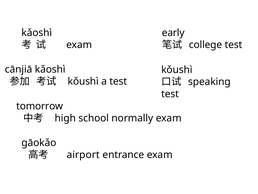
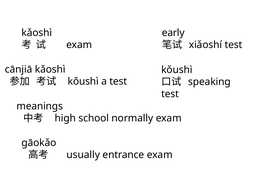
college: college -> xiǎoshí (205, 45)
tomorrow: tomorrow -> meanings (40, 106)
airport: airport -> usually (83, 154)
